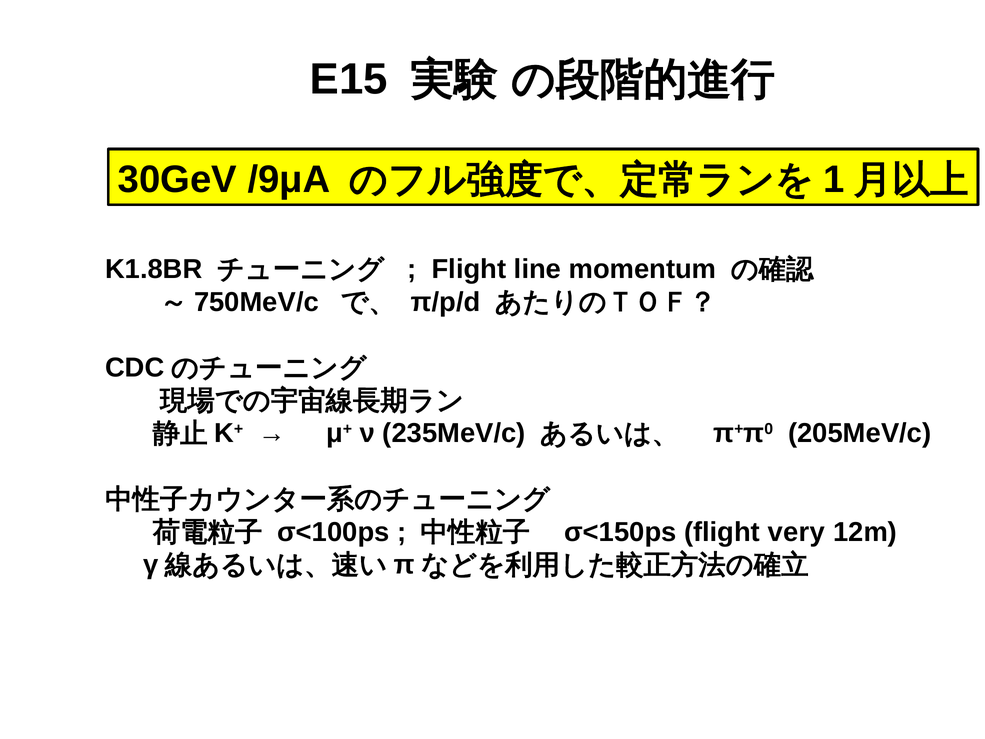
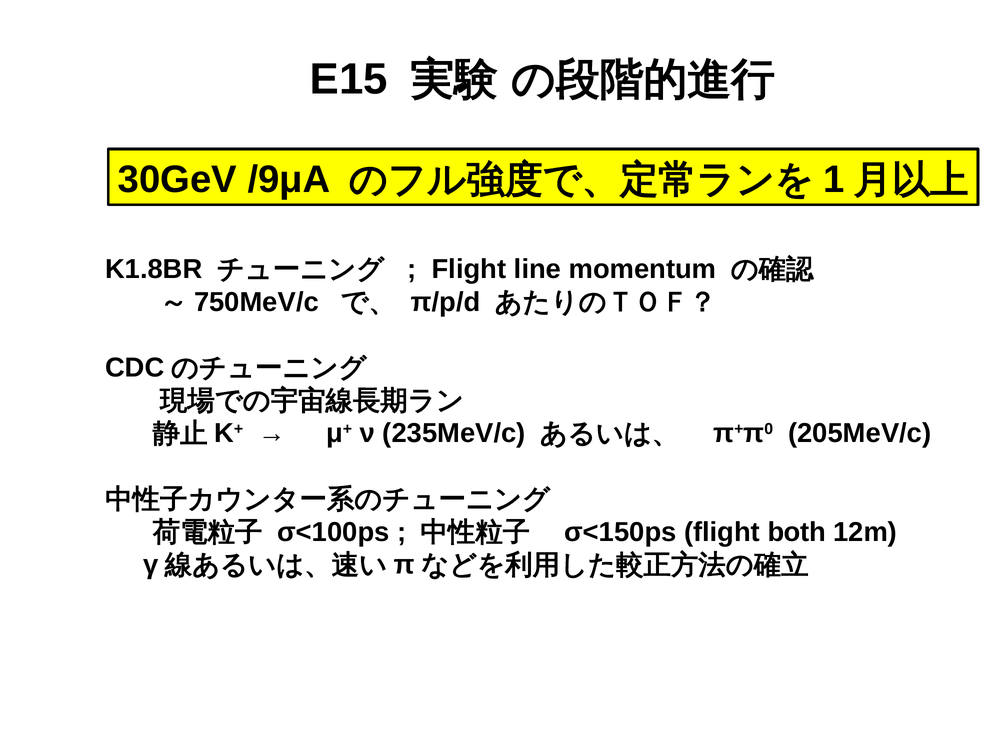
very: very -> both (797, 532)
